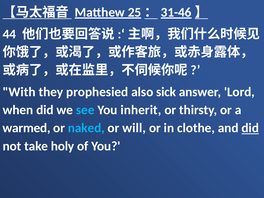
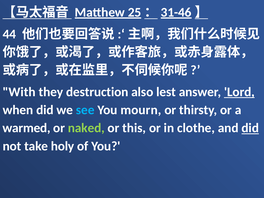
prophesied: prophesied -> destruction (97, 92)
sick: sick -> lest (166, 92)
Lord underline: none -> present (239, 92)
inherit: inherit -> mourn (141, 110)
naked colour: light blue -> light green (86, 128)
will: will -> this (134, 128)
